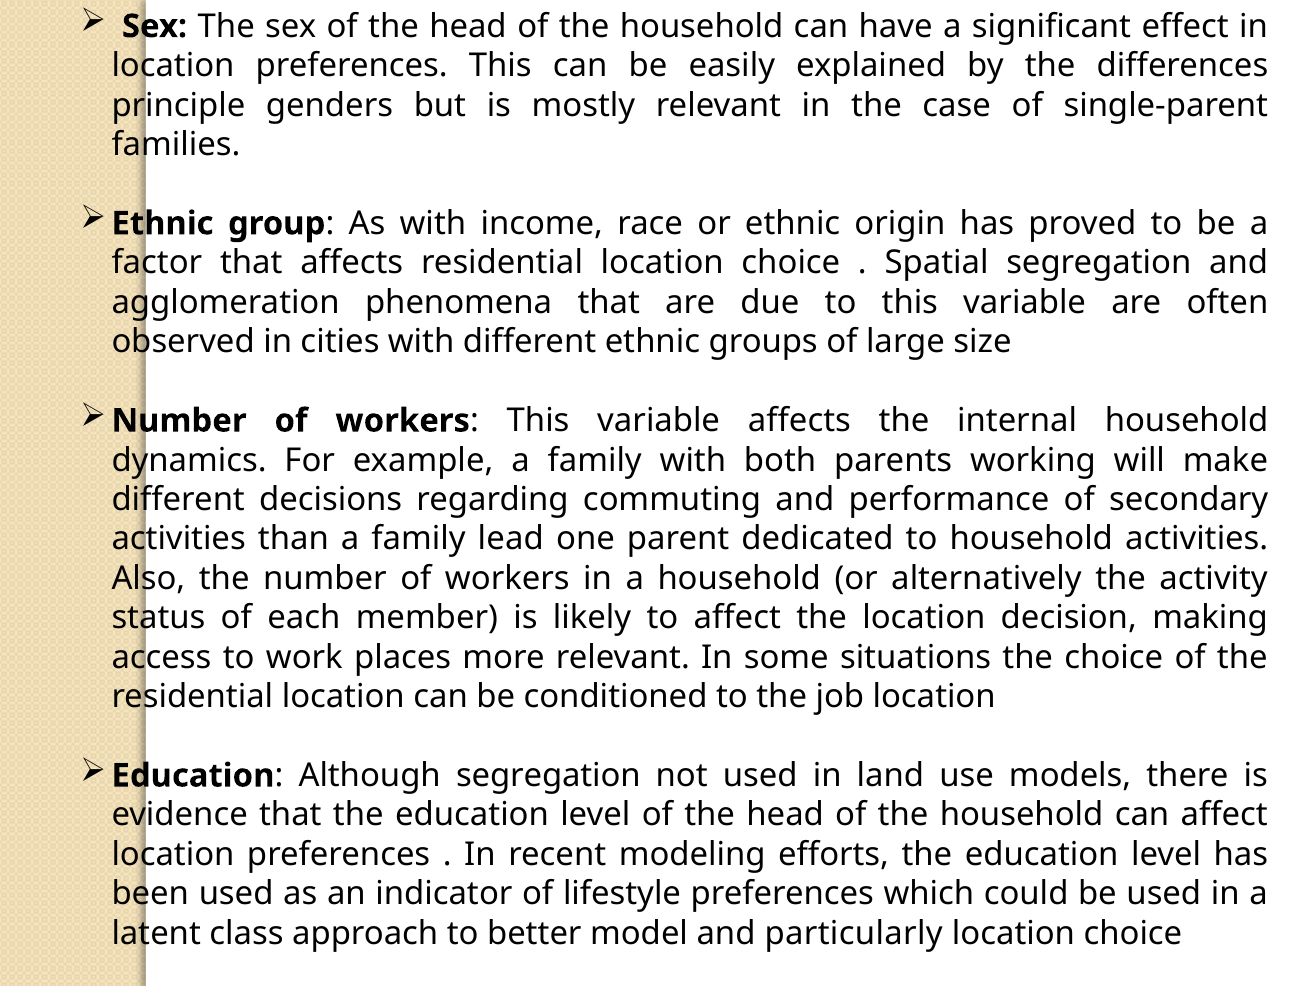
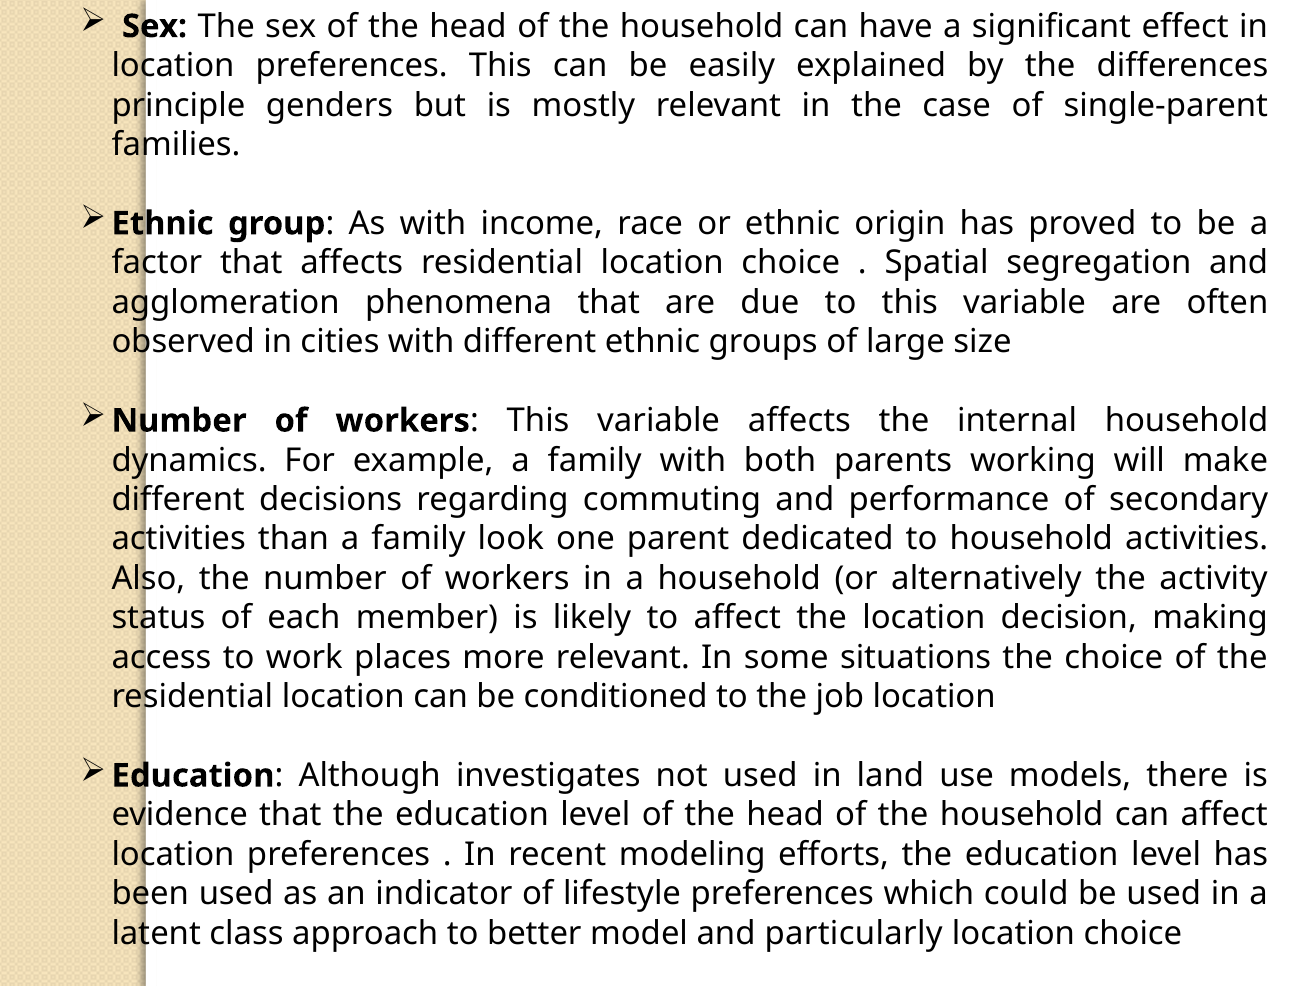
lead: lead -> look (511, 539)
Although segregation: segregation -> investigates (548, 776)
